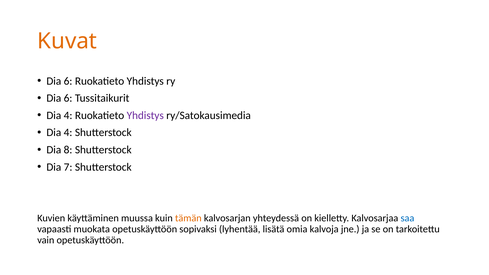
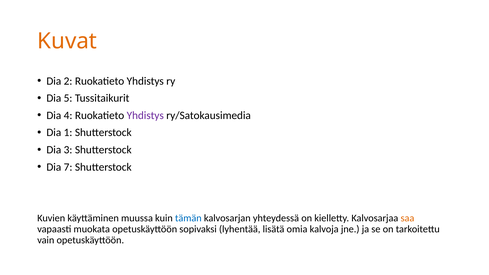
6: 6 -> 2 (68, 81)
6: 6 -> 5 (68, 98)
4: 4 -> 1 (68, 133)
8: 8 -> 3 (68, 150)
tämän colour: orange -> blue (188, 218)
saa colour: blue -> orange (407, 218)
